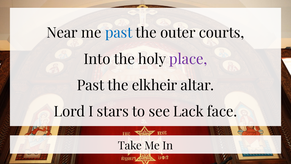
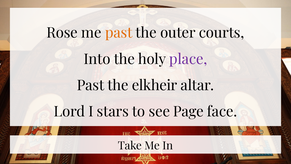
Near: Near -> Rose (62, 33)
past colour: blue -> orange (119, 33)
Lack: Lack -> Page (188, 111)
